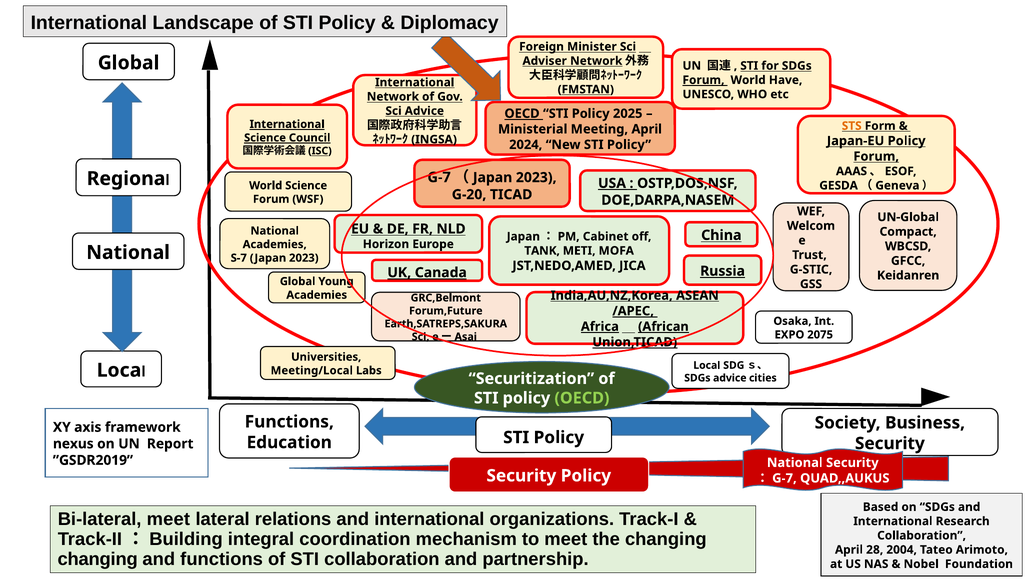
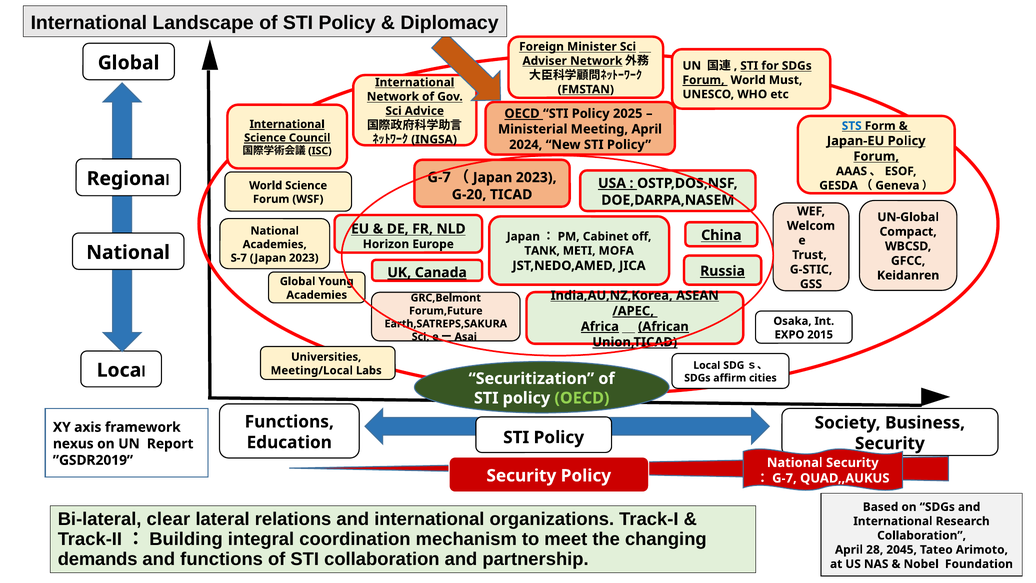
Have: Have -> Must (786, 80)
STS colour: orange -> blue (852, 126)
2075: 2075 -> 2015 (820, 335)
SDGs advice: advice -> affirm (730, 378)
Bi-lateral meet: meet -> clear (168, 519)
2004: 2004 -> 2045 (902, 550)
changing: changing -> demands (98, 559)
